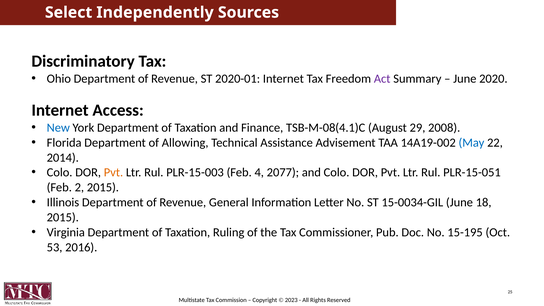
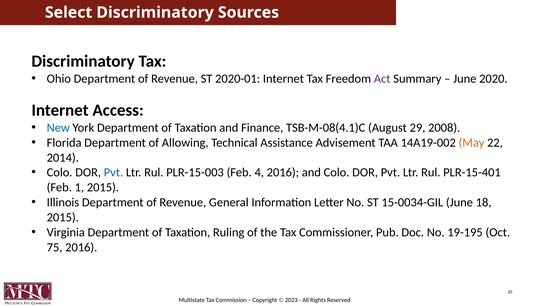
Select Independently: Independently -> Discriminatory (155, 12)
May colour: blue -> orange (471, 143)
Pvt colour: orange -> blue (113, 173)
4 2077: 2077 -> 2016 (283, 173)
PLR-15-051: PLR-15-051 -> PLR-15-401 (472, 173)
2: 2 -> 1 (79, 187)
15-195: 15-195 -> 19-195 (465, 232)
53: 53 -> 75 (55, 247)
